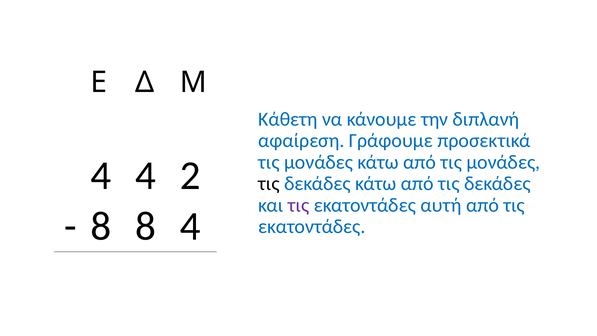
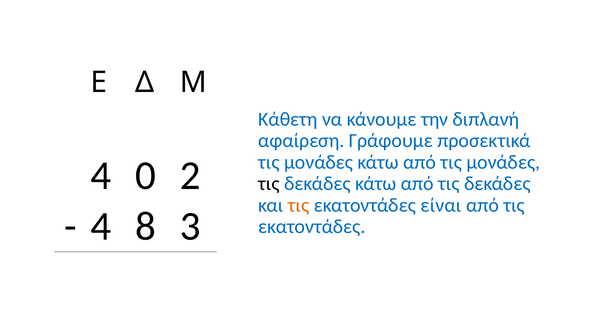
4 4: 4 -> 0 (146, 175)
τις colour: purple -> orange (299, 205)
αυτή: αυτή -> είναι (441, 205)
8: 8 -> 4 (101, 226)
8 4: 4 -> 3 (190, 226)
